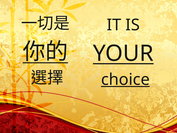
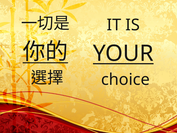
choice underline: present -> none (125, 79)
